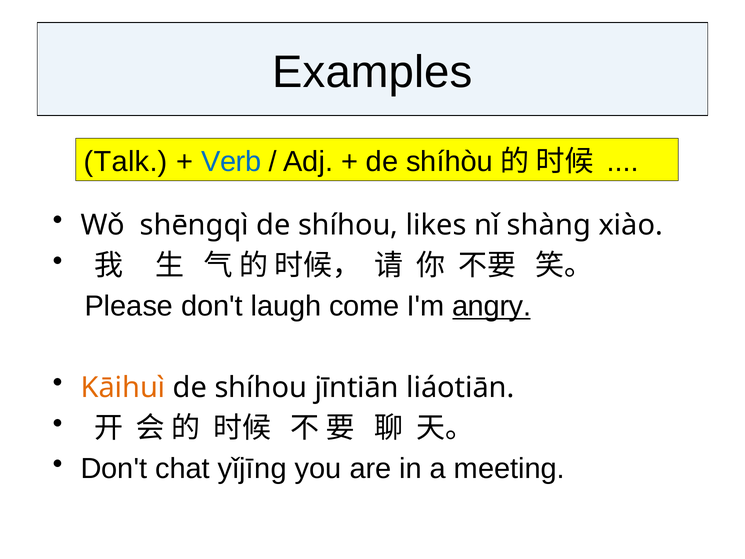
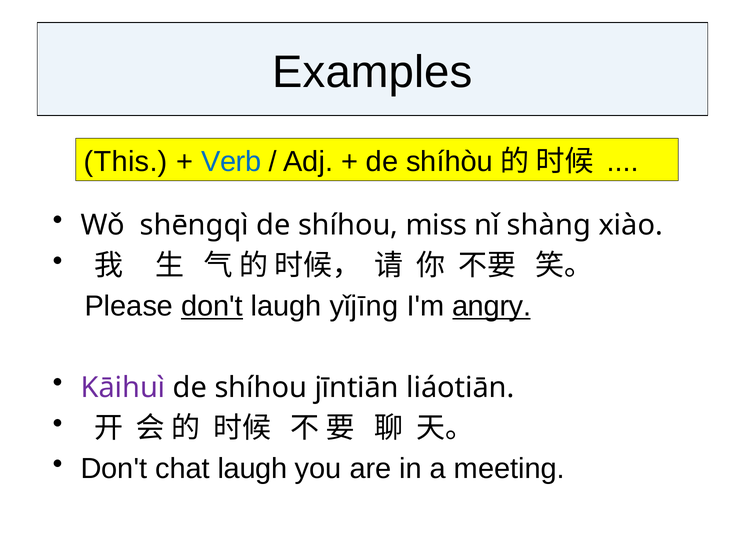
Talk: Talk -> This (126, 161)
likes: likes -> miss (436, 225)
don't underline: none -> present (212, 306)
come: come -> yǐjīng (364, 306)
Kāihuì colour: orange -> purple (123, 387)
chat yǐjīng: yǐjīng -> laugh (252, 469)
